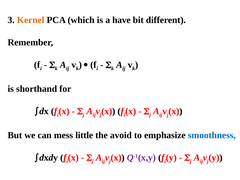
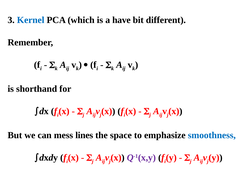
Kernel colour: orange -> blue (31, 20)
little: little -> lines (84, 135)
avoid: avoid -> space (121, 135)
